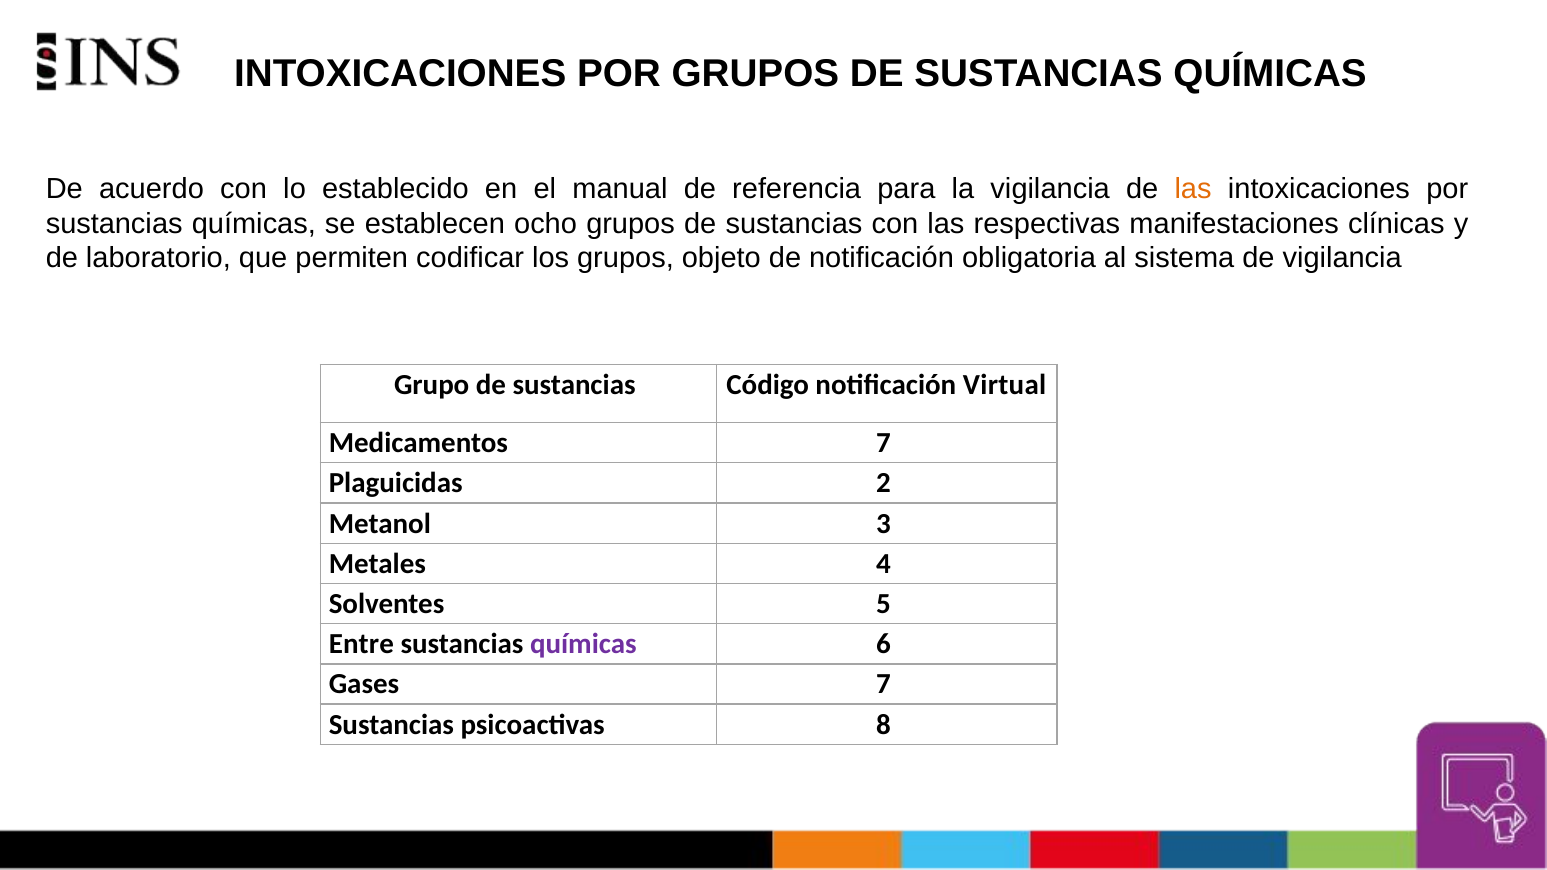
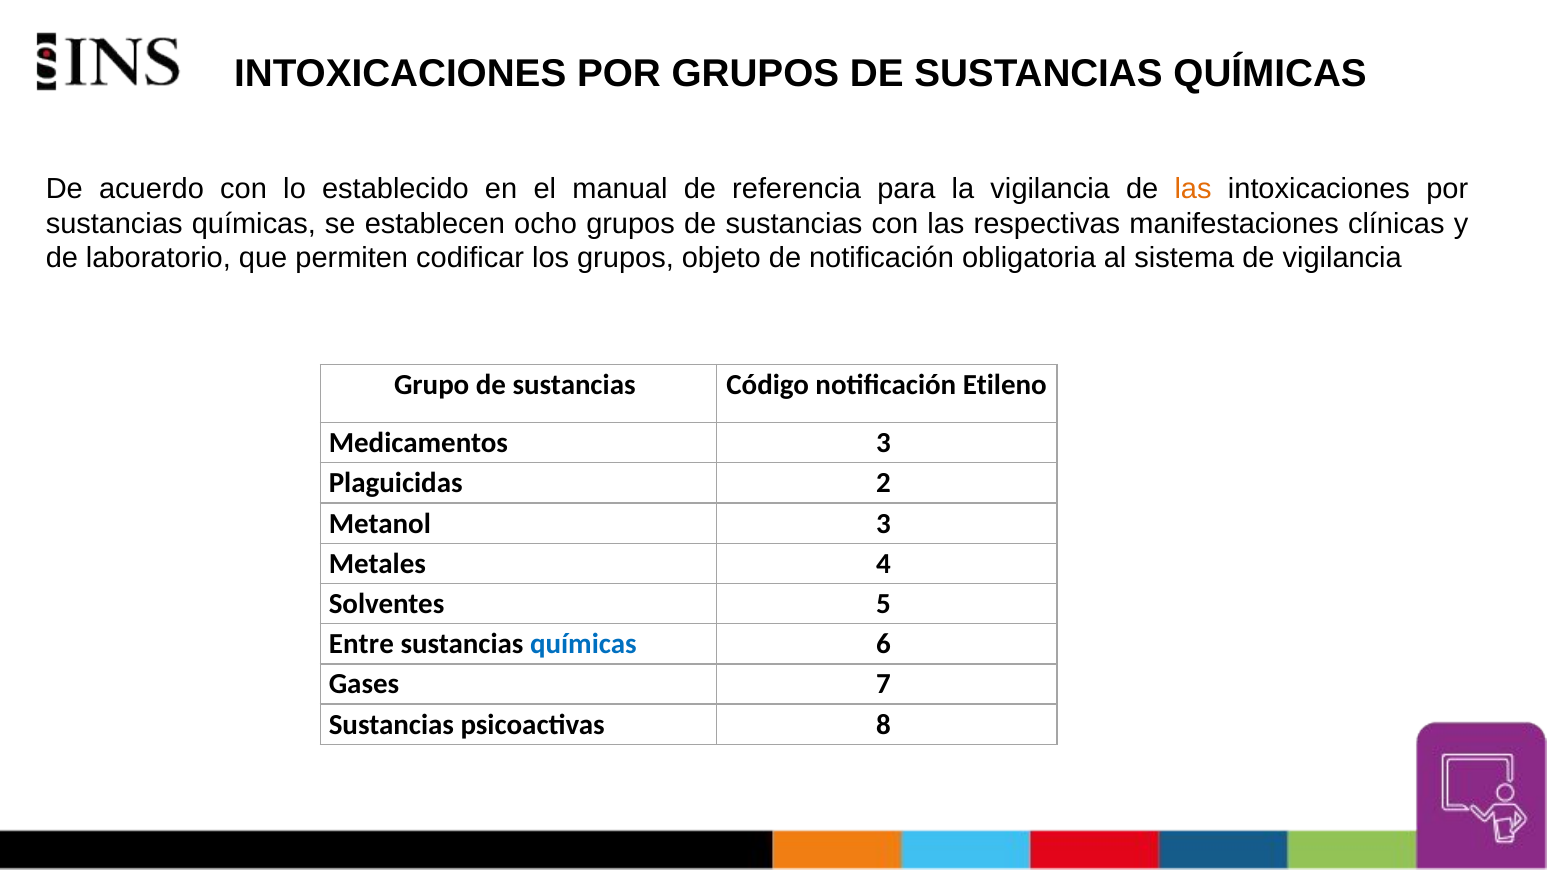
Virtual: Virtual -> Etileno (1005, 385)
Medicamentos 7: 7 -> 3 (884, 443)
químicas colour: purple -> blue (583, 644)
